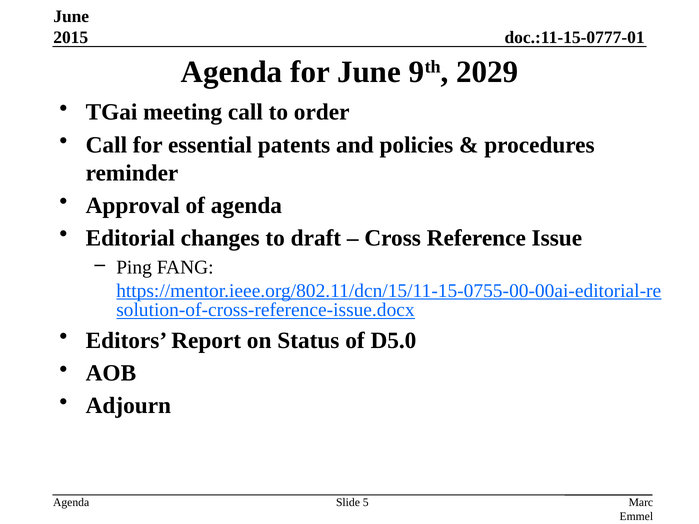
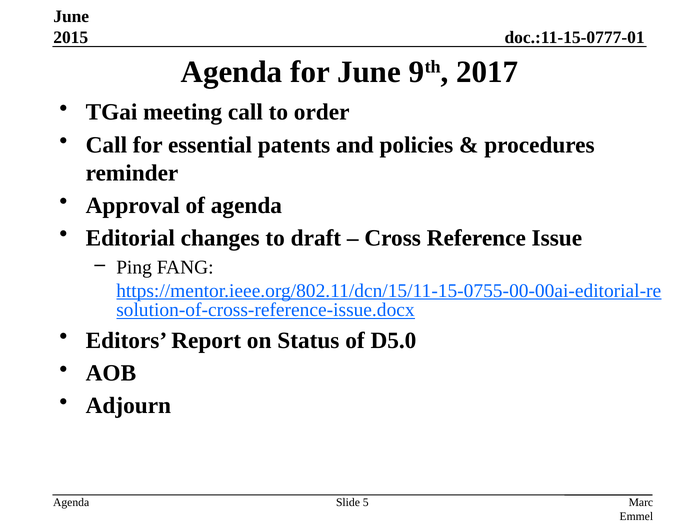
2029: 2029 -> 2017 (487, 72)
